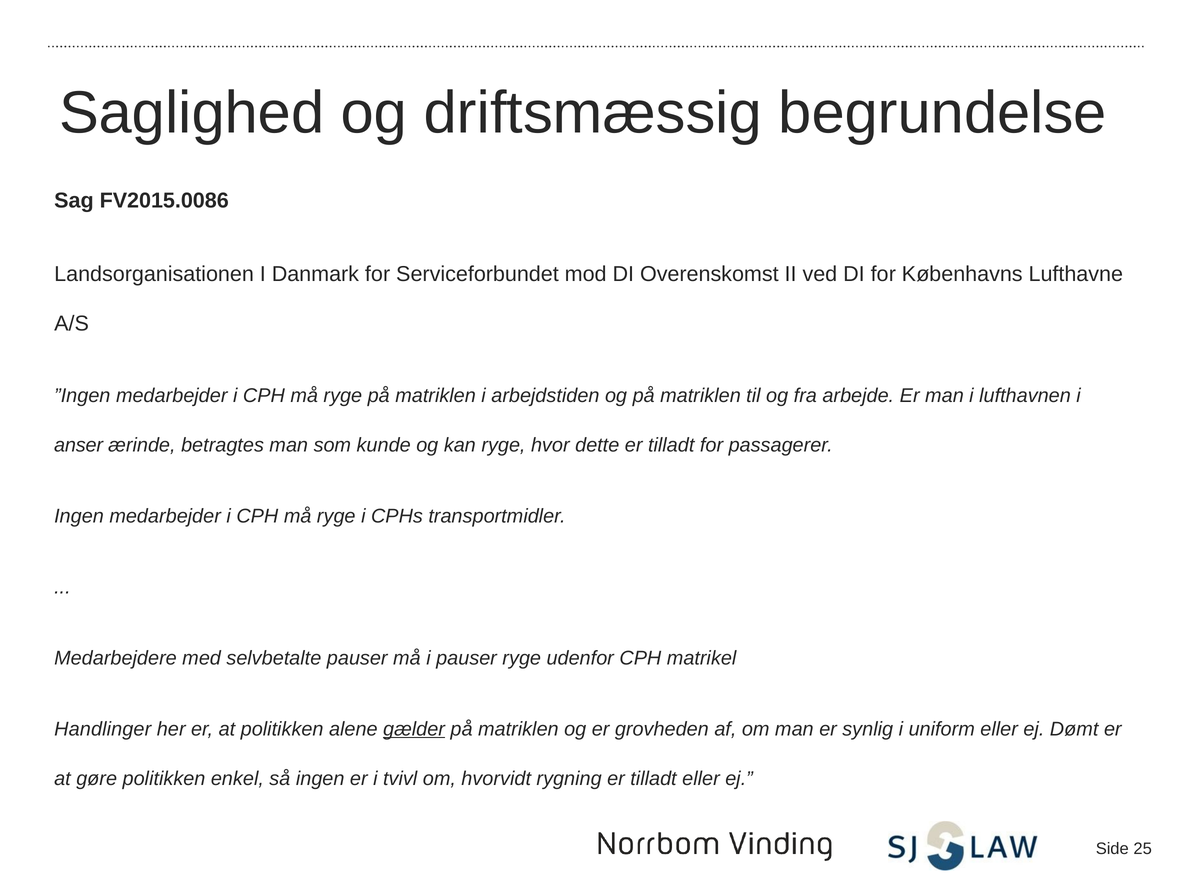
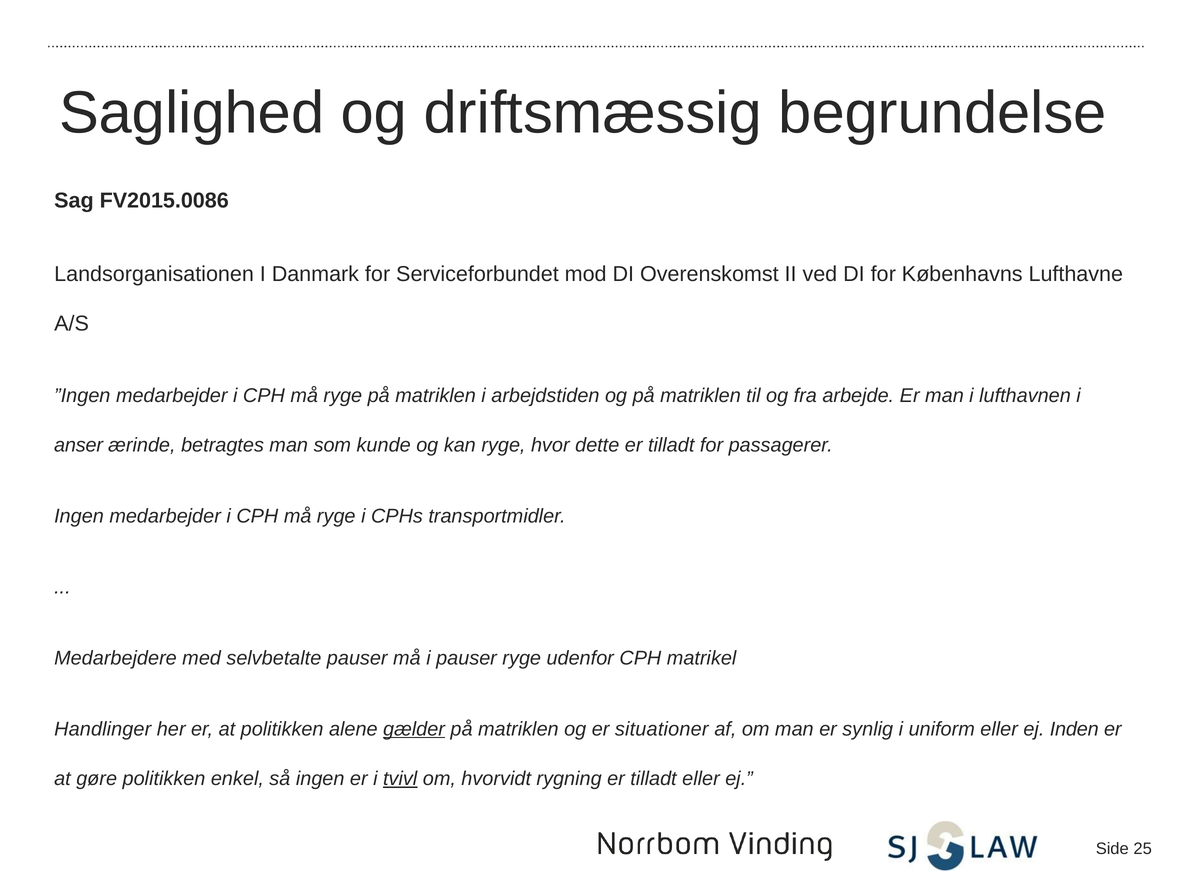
grovheden: grovheden -> situationer (662, 729)
Dømt: Dømt -> Inden (1074, 729)
tvivl underline: none -> present (400, 779)
